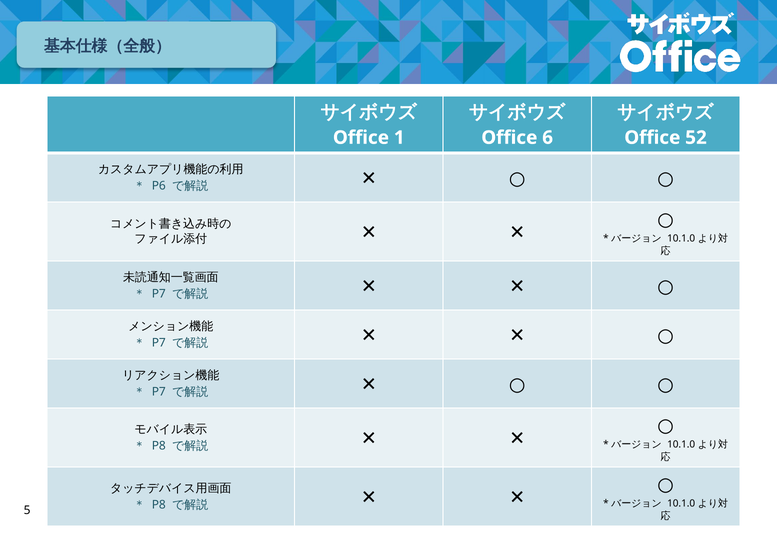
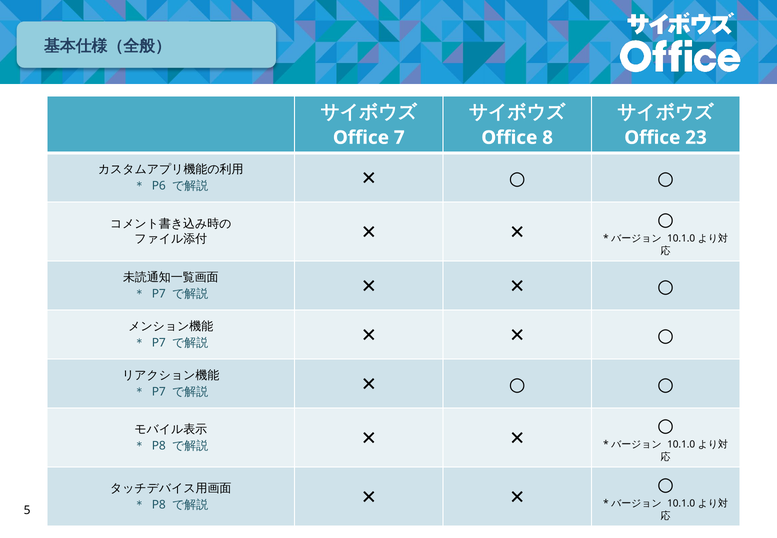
1: 1 -> 7 (399, 138)
6: 6 -> 8 (548, 138)
52: 52 -> 23 (696, 138)
